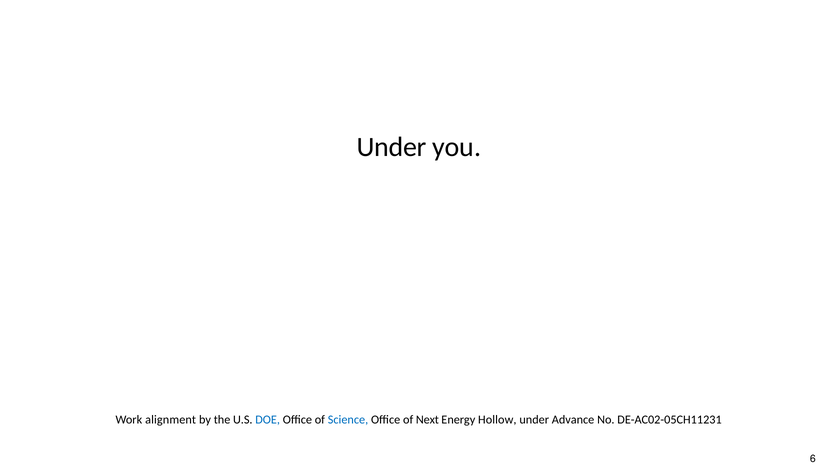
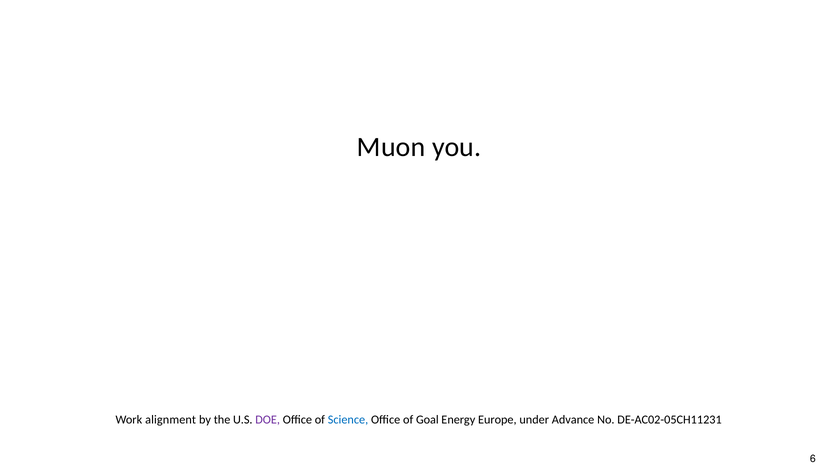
Under: Under -> Muon (391, 147)
DOE colour: blue -> purple (268, 420)
Next: Next -> Goal (427, 420)
Hollow: Hollow -> Europe (497, 420)
